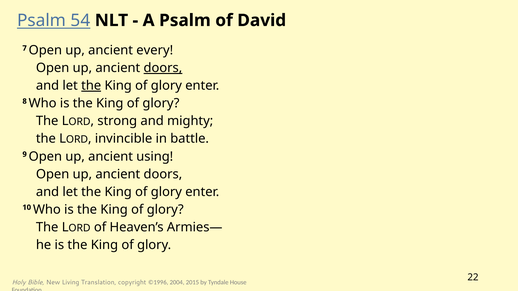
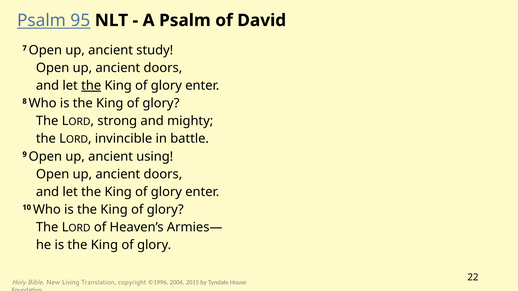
54: 54 -> 95 (80, 20)
every: every -> study (155, 50)
doors underline: present -> none (163, 68)
